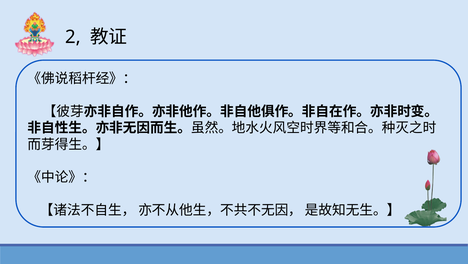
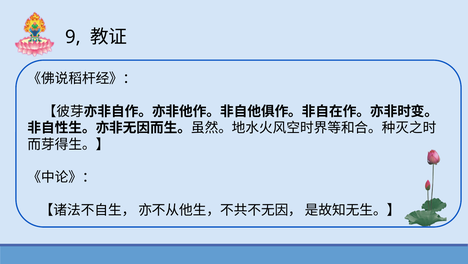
2: 2 -> 9 (73, 37)
